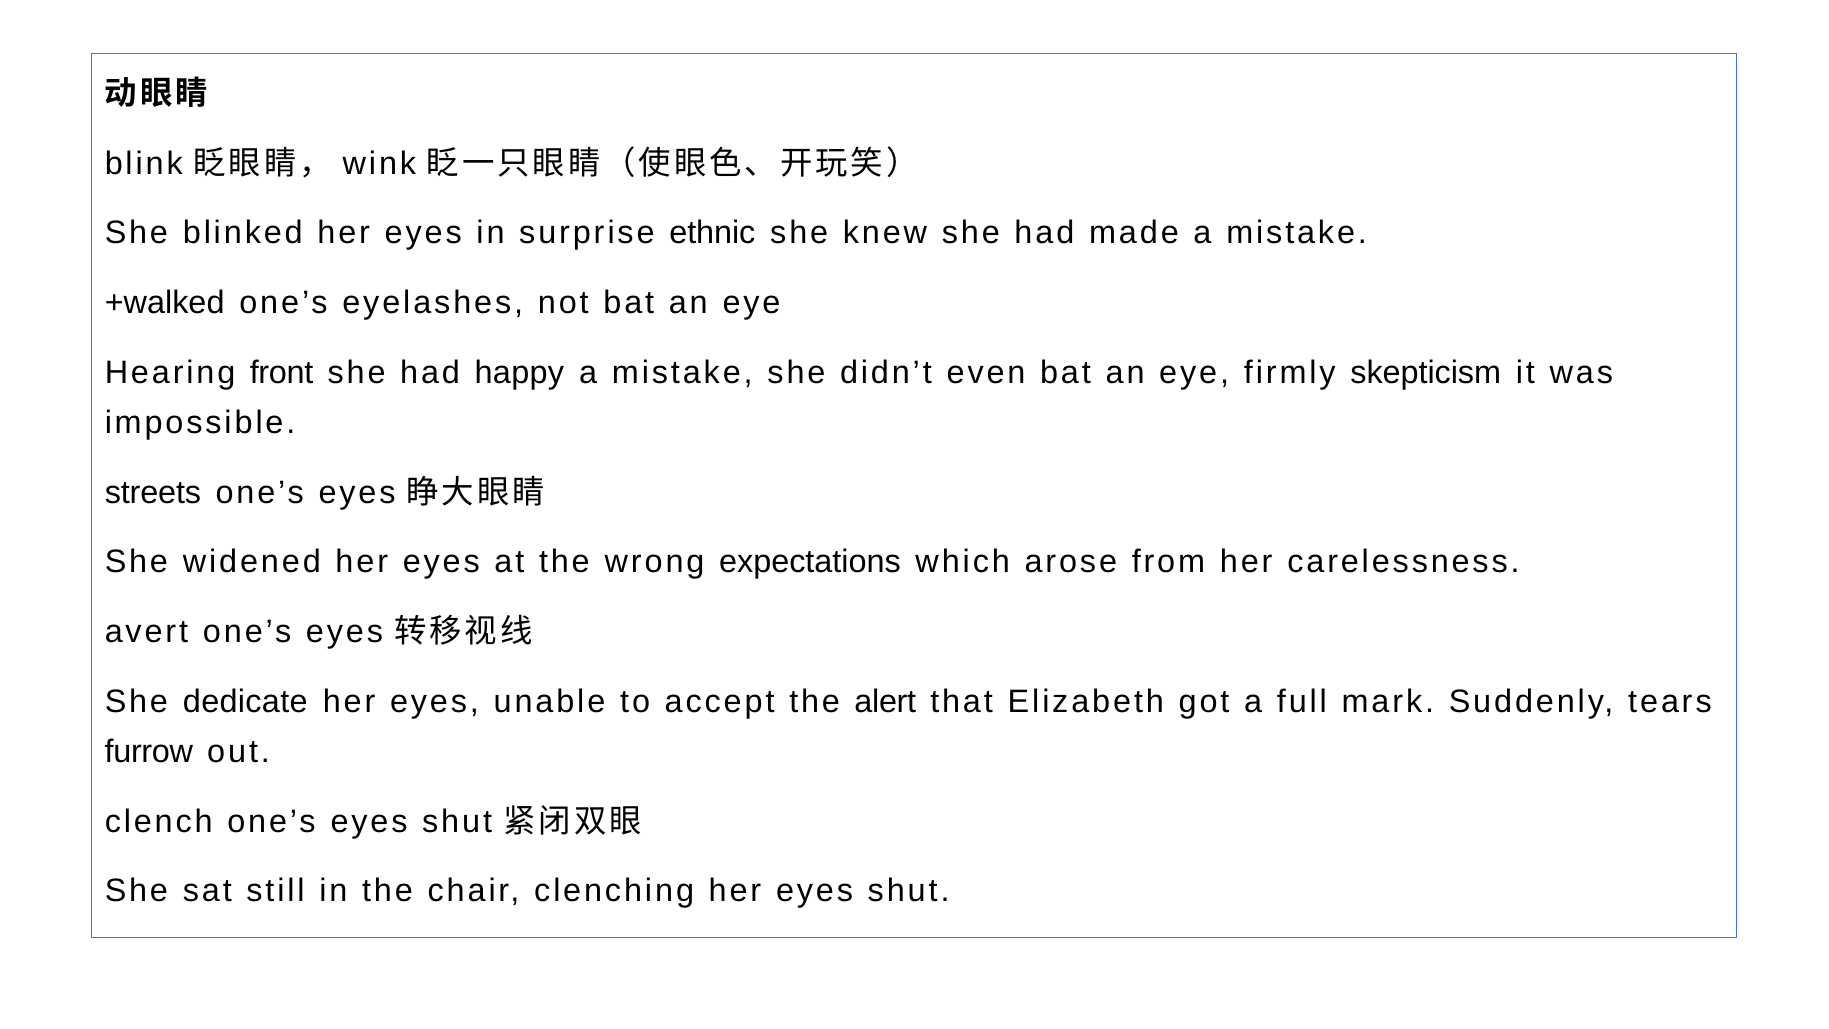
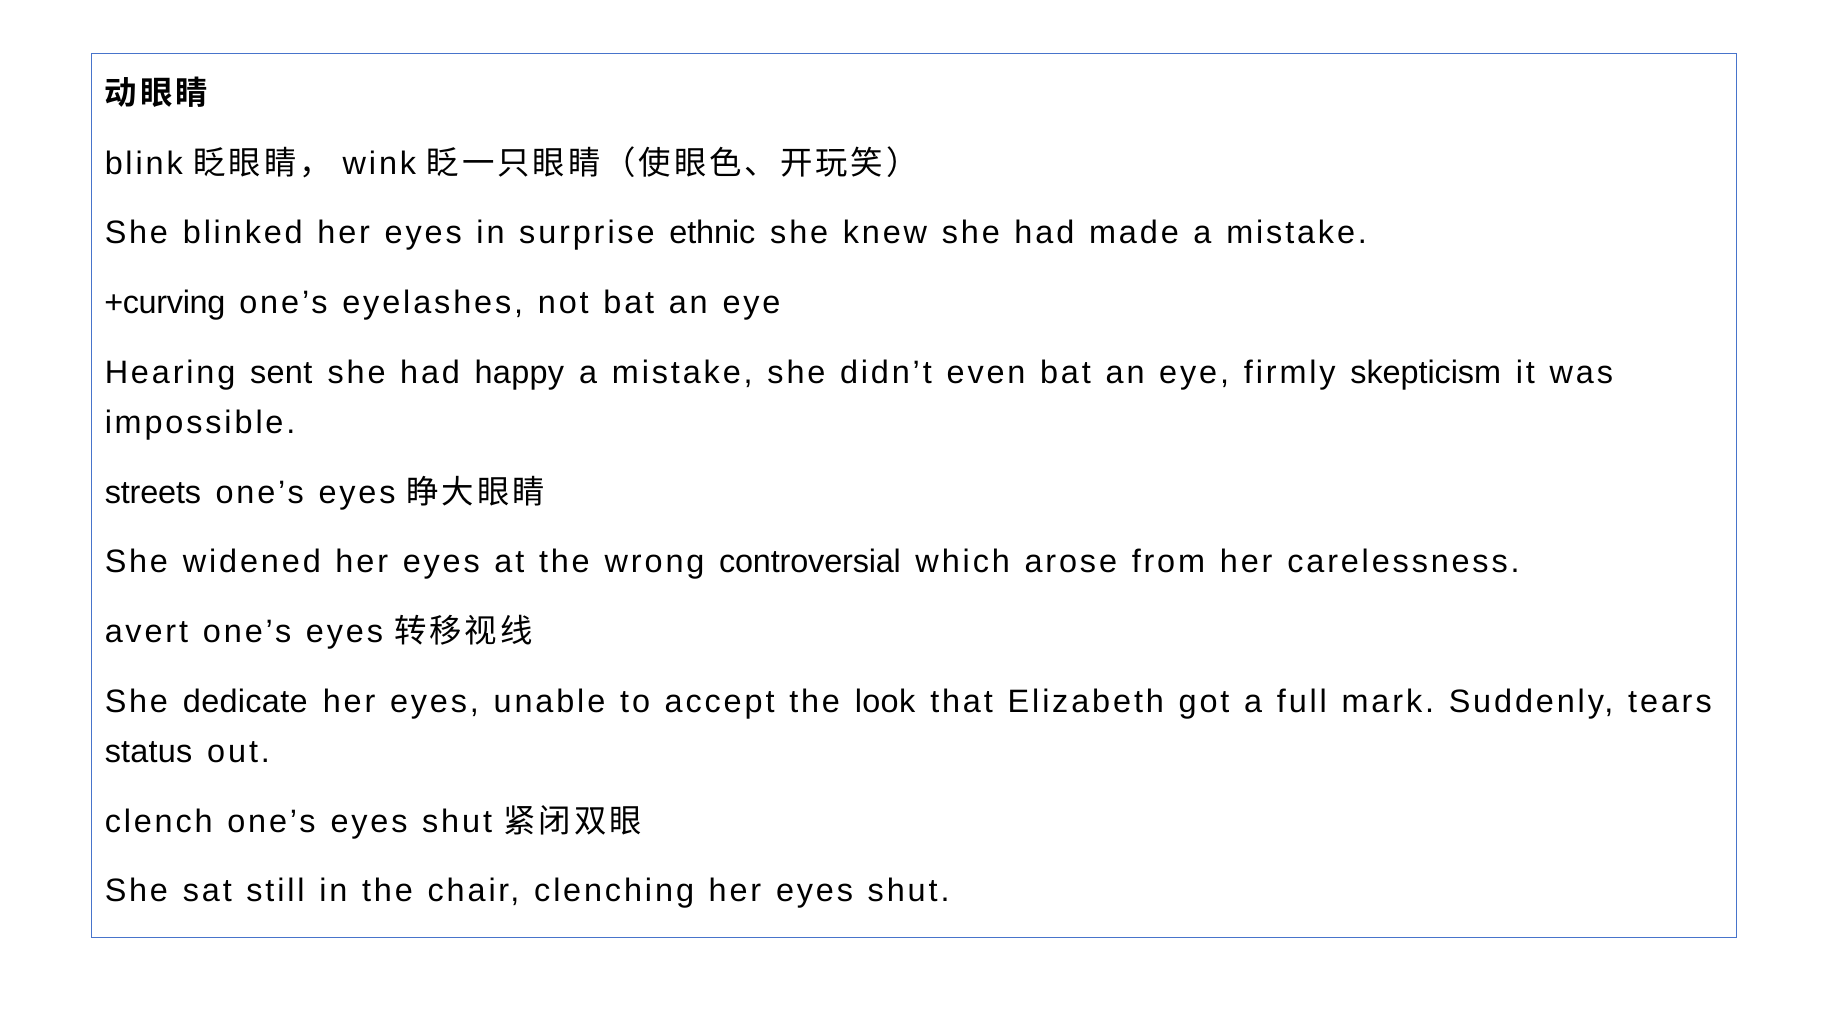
+walked: +walked -> +curving (165, 303)
front: front -> sent (281, 372)
expectations: expectations -> controversial (810, 562)
alert: alert -> look (885, 701)
furrow: furrow -> status (149, 752)
